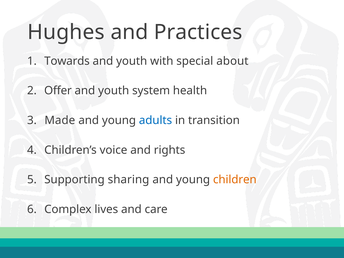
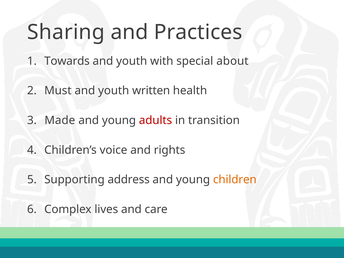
Hughes: Hughes -> Sharing (66, 32)
Offer: Offer -> Must (58, 91)
system: system -> written (151, 91)
adults colour: blue -> red (156, 120)
sharing: sharing -> address (129, 180)
